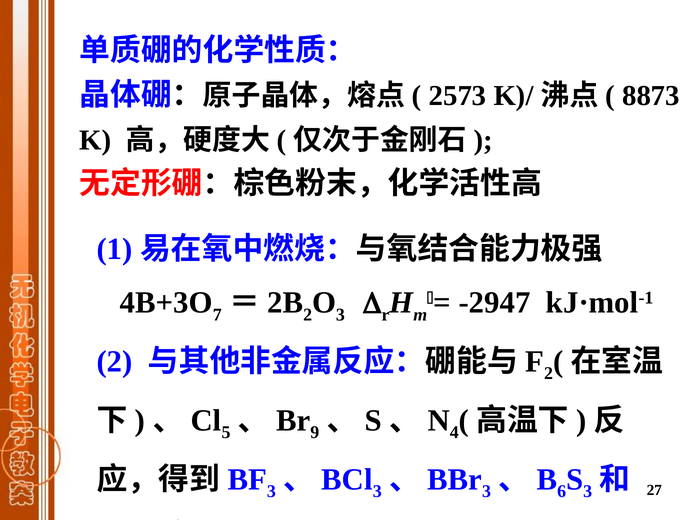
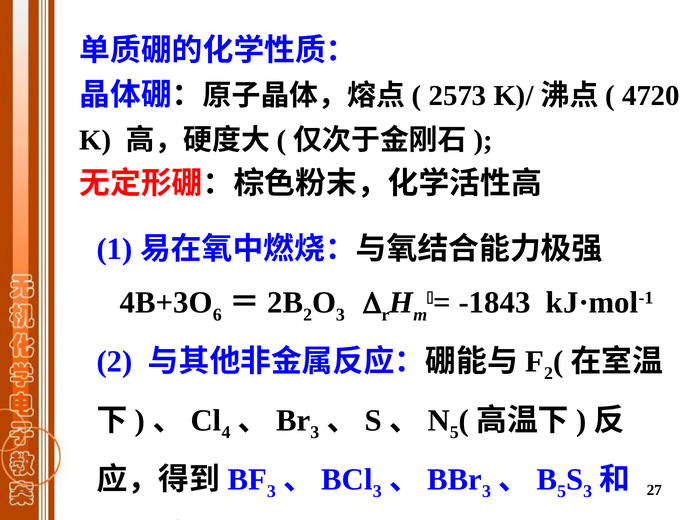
8873: 8873 -> 4720 (651, 96)
7: 7 -> 6 (217, 314)
-2947: -2947 -> -1843 (495, 303)
5: 5 -> 4 (226, 432)
9: 9 -> 3 (315, 432)
4: 4 -> 5 (454, 432)
6: 6 -> 5 (562, 491)
